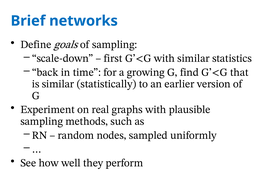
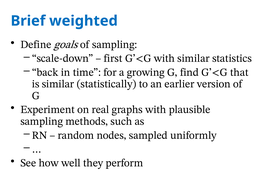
networks: networks -> weighted (83, 21)
